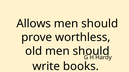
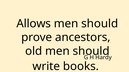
worthless: worthless -> ancestors (83, 38)
